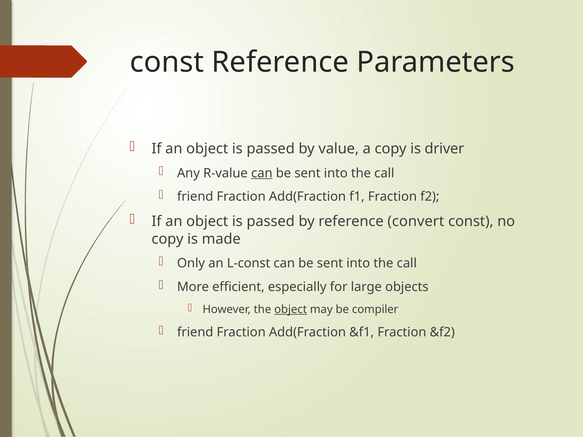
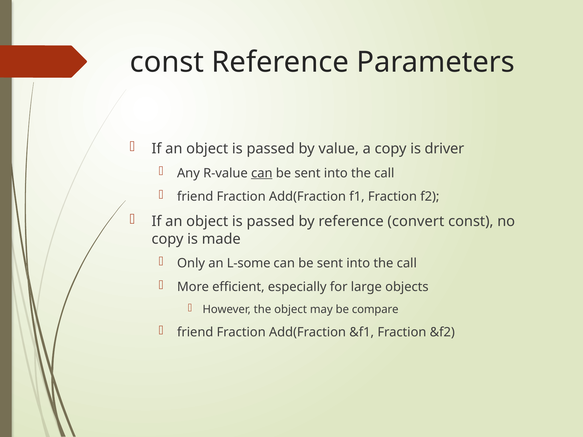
L-const: L-const -> L-some (249, 264)
object underline: present -> none (291, 310)
compiler: compiler -> compare (375, 310)
